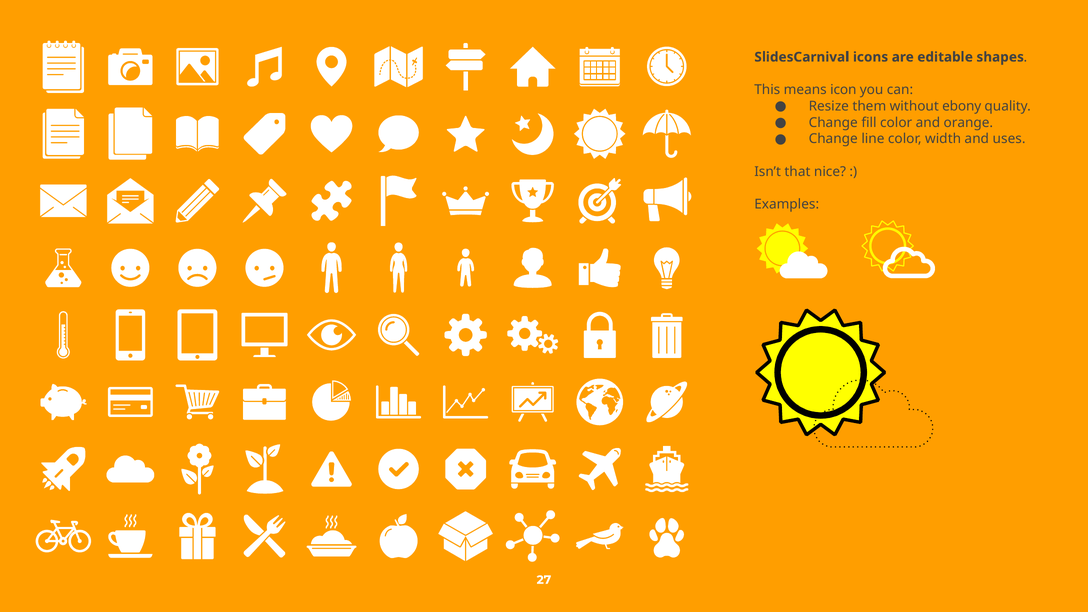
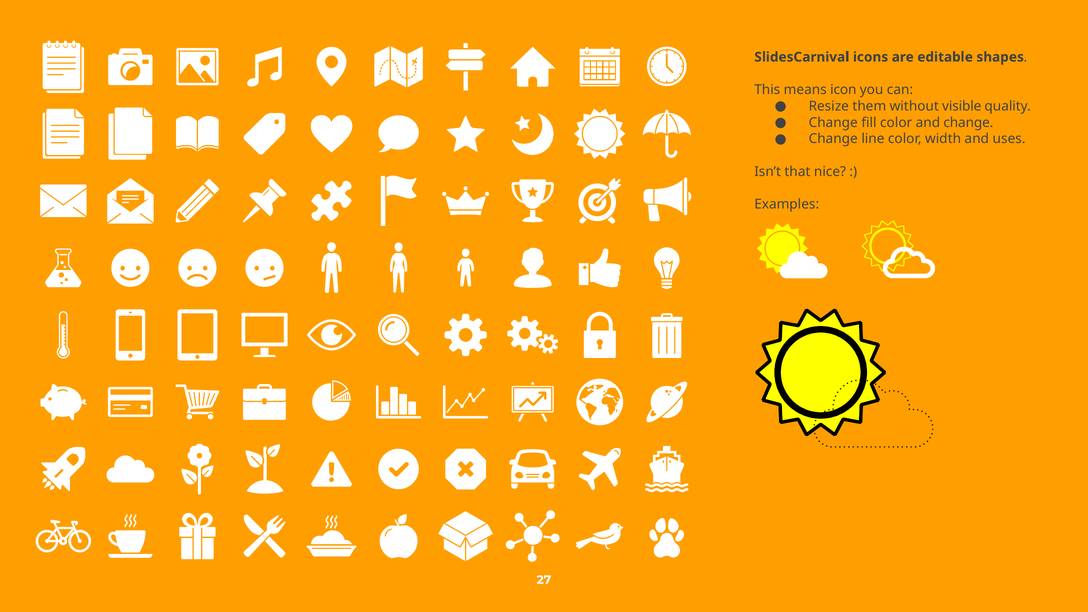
ebony: ebony -> visible (962, 106)
and orange: orange -> change (968, 123)
